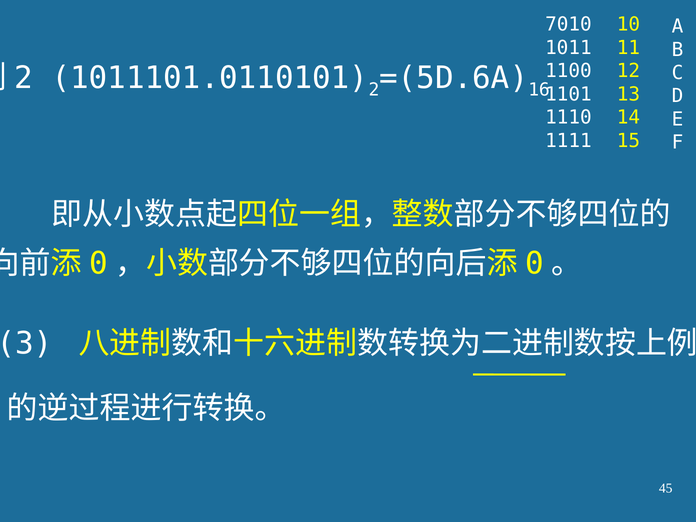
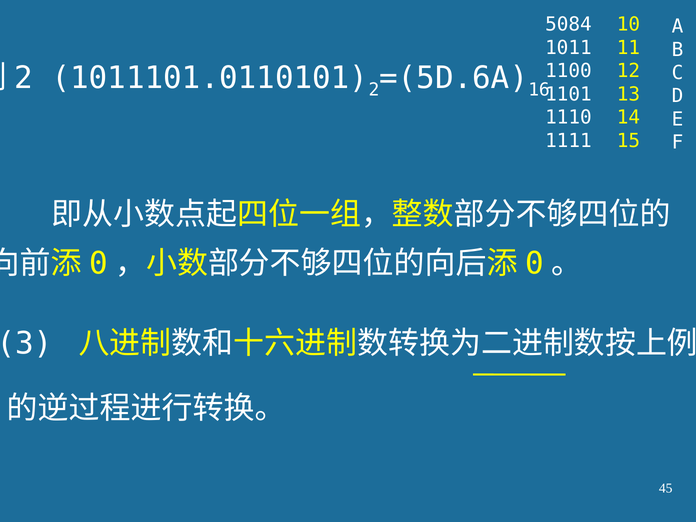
7010: 7010 -> 5084 (568, 25)
